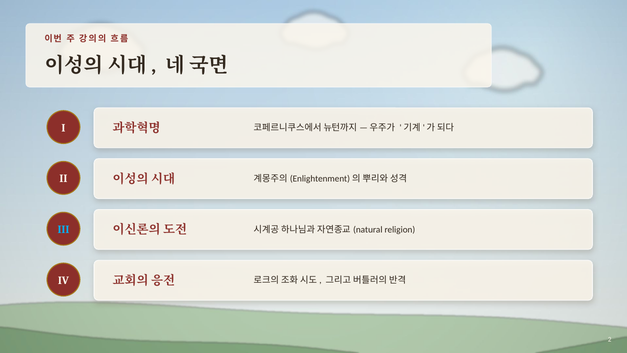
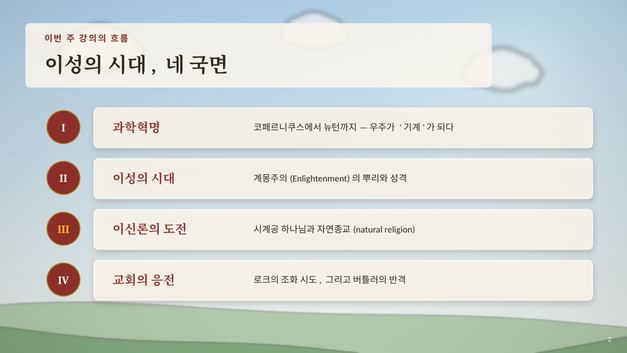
III colour: light blue -> yellow (63, 229)
